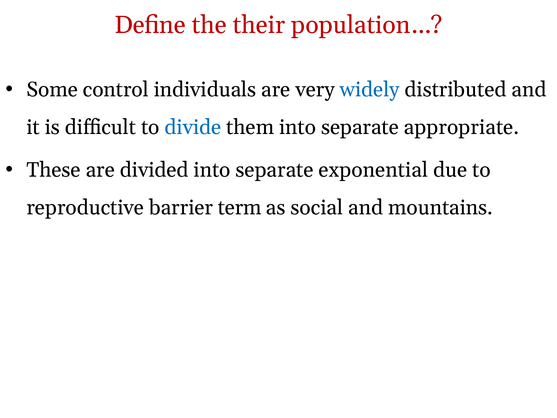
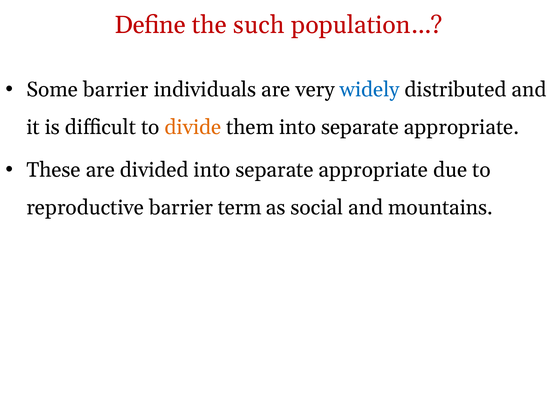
their: their -> such (259, 25)
Some control: control -> barrier (116, 90)
divide colour: blue -> orange (193, 127)
divided into separate exponential: exponential -> appropriate (373, 170)
